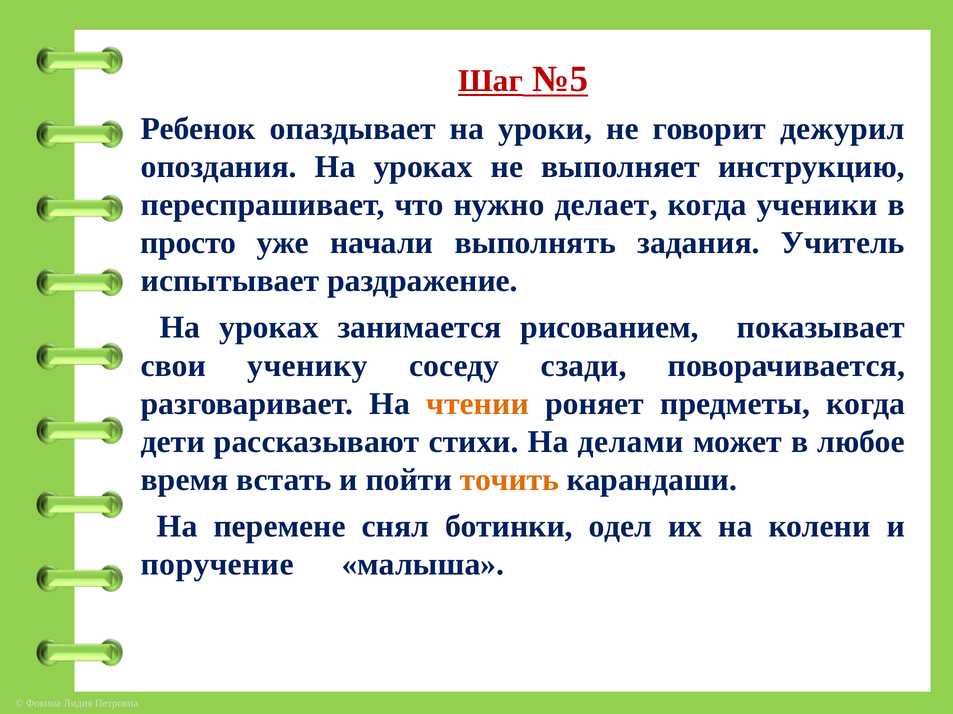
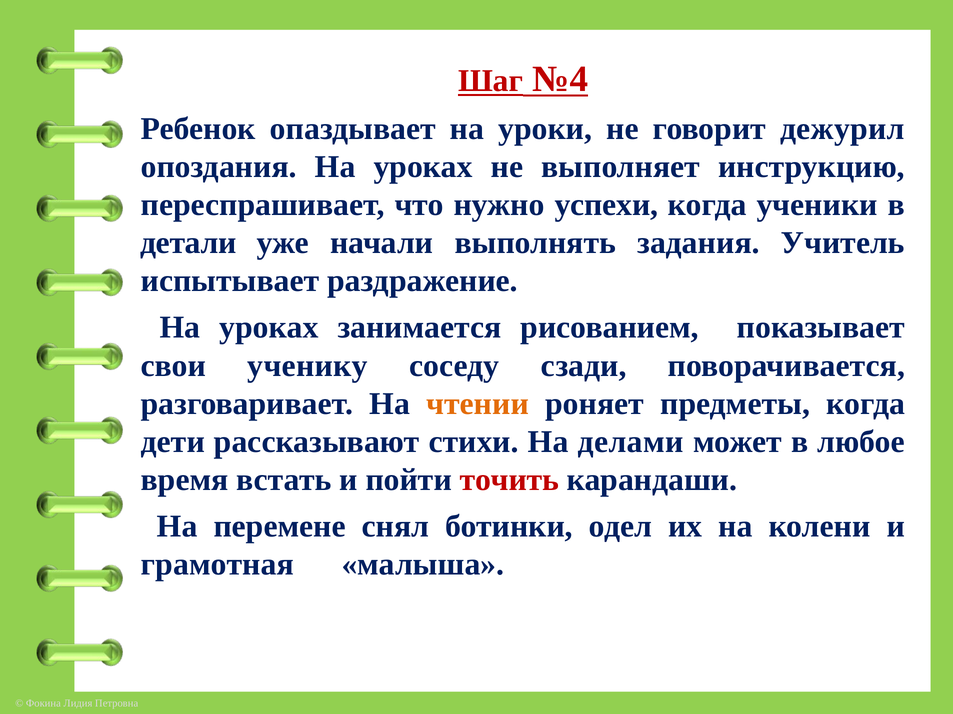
№5: №5 -> №4 (560, 79)
делает: делает -> успехи (606, 205)
просто: просто -> детали (188, 243)
точить colour: orange -> red (509, 480)
поручение: поручение -> грамотная (217, 565)
